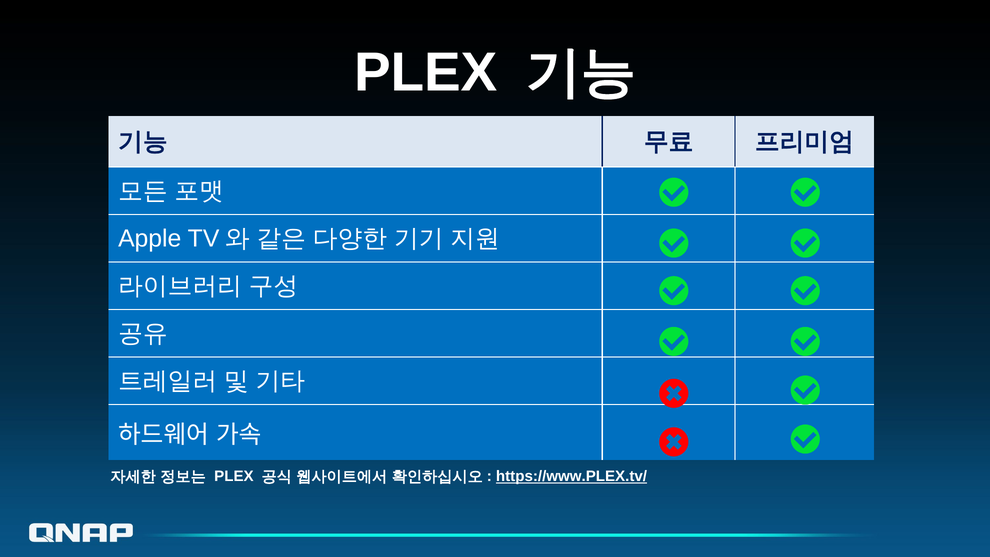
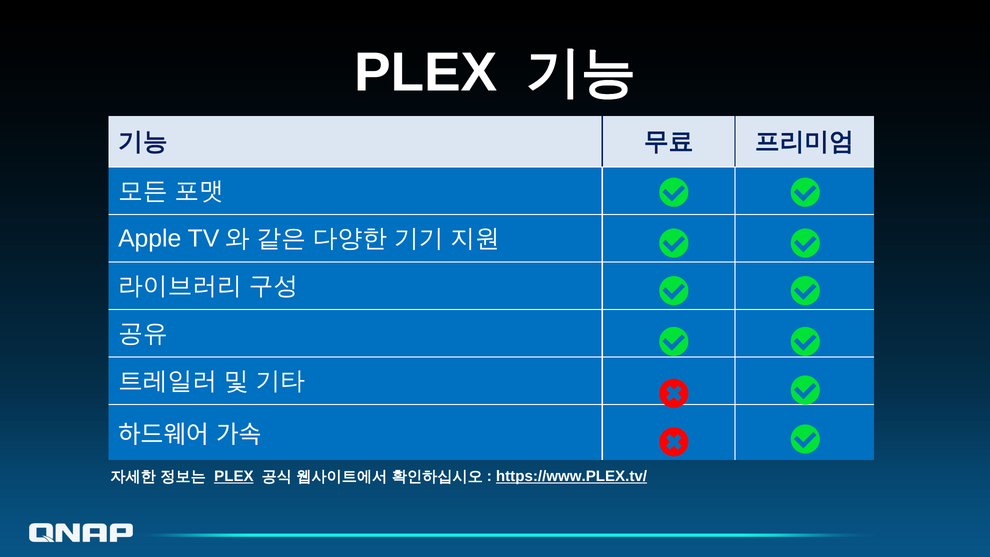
PLEX underline: none -> present (234, 476)
